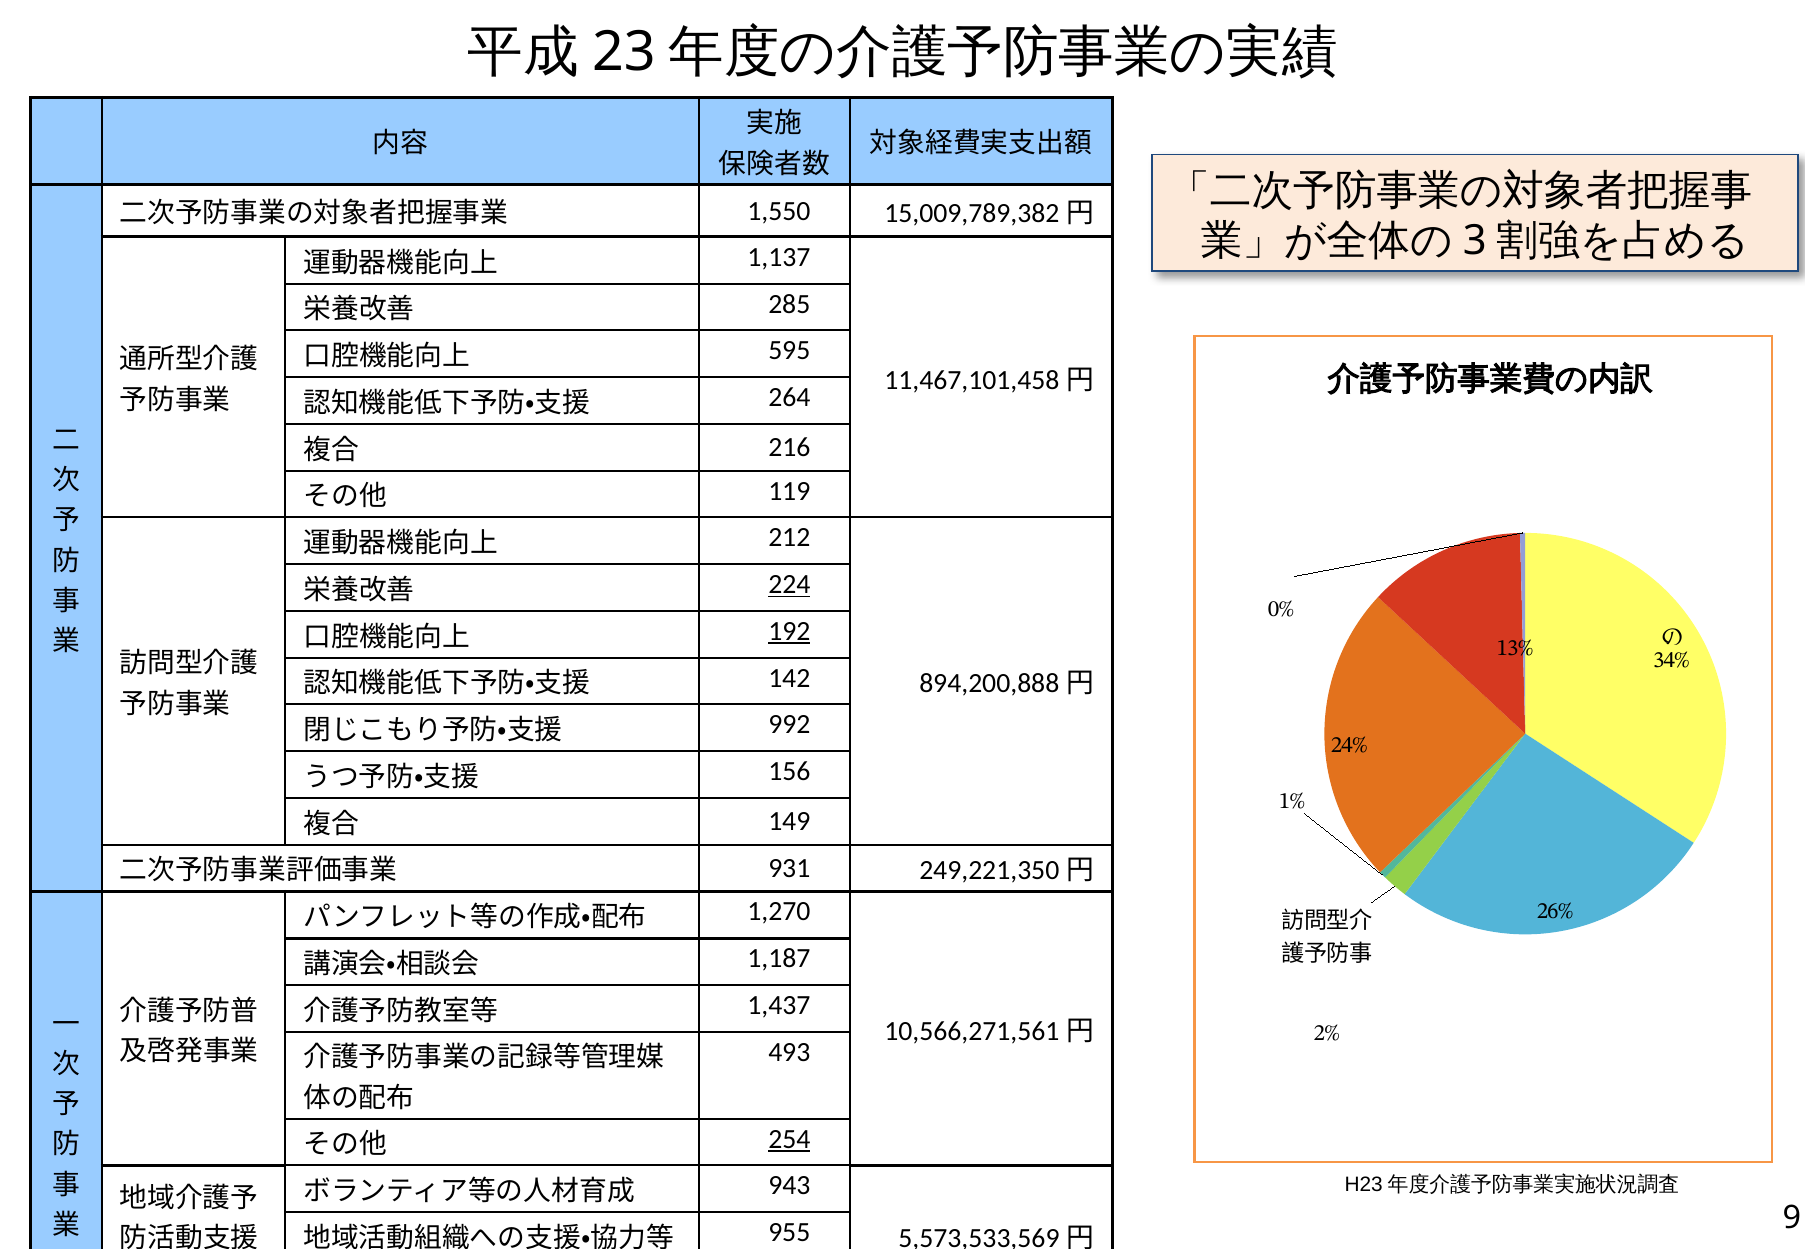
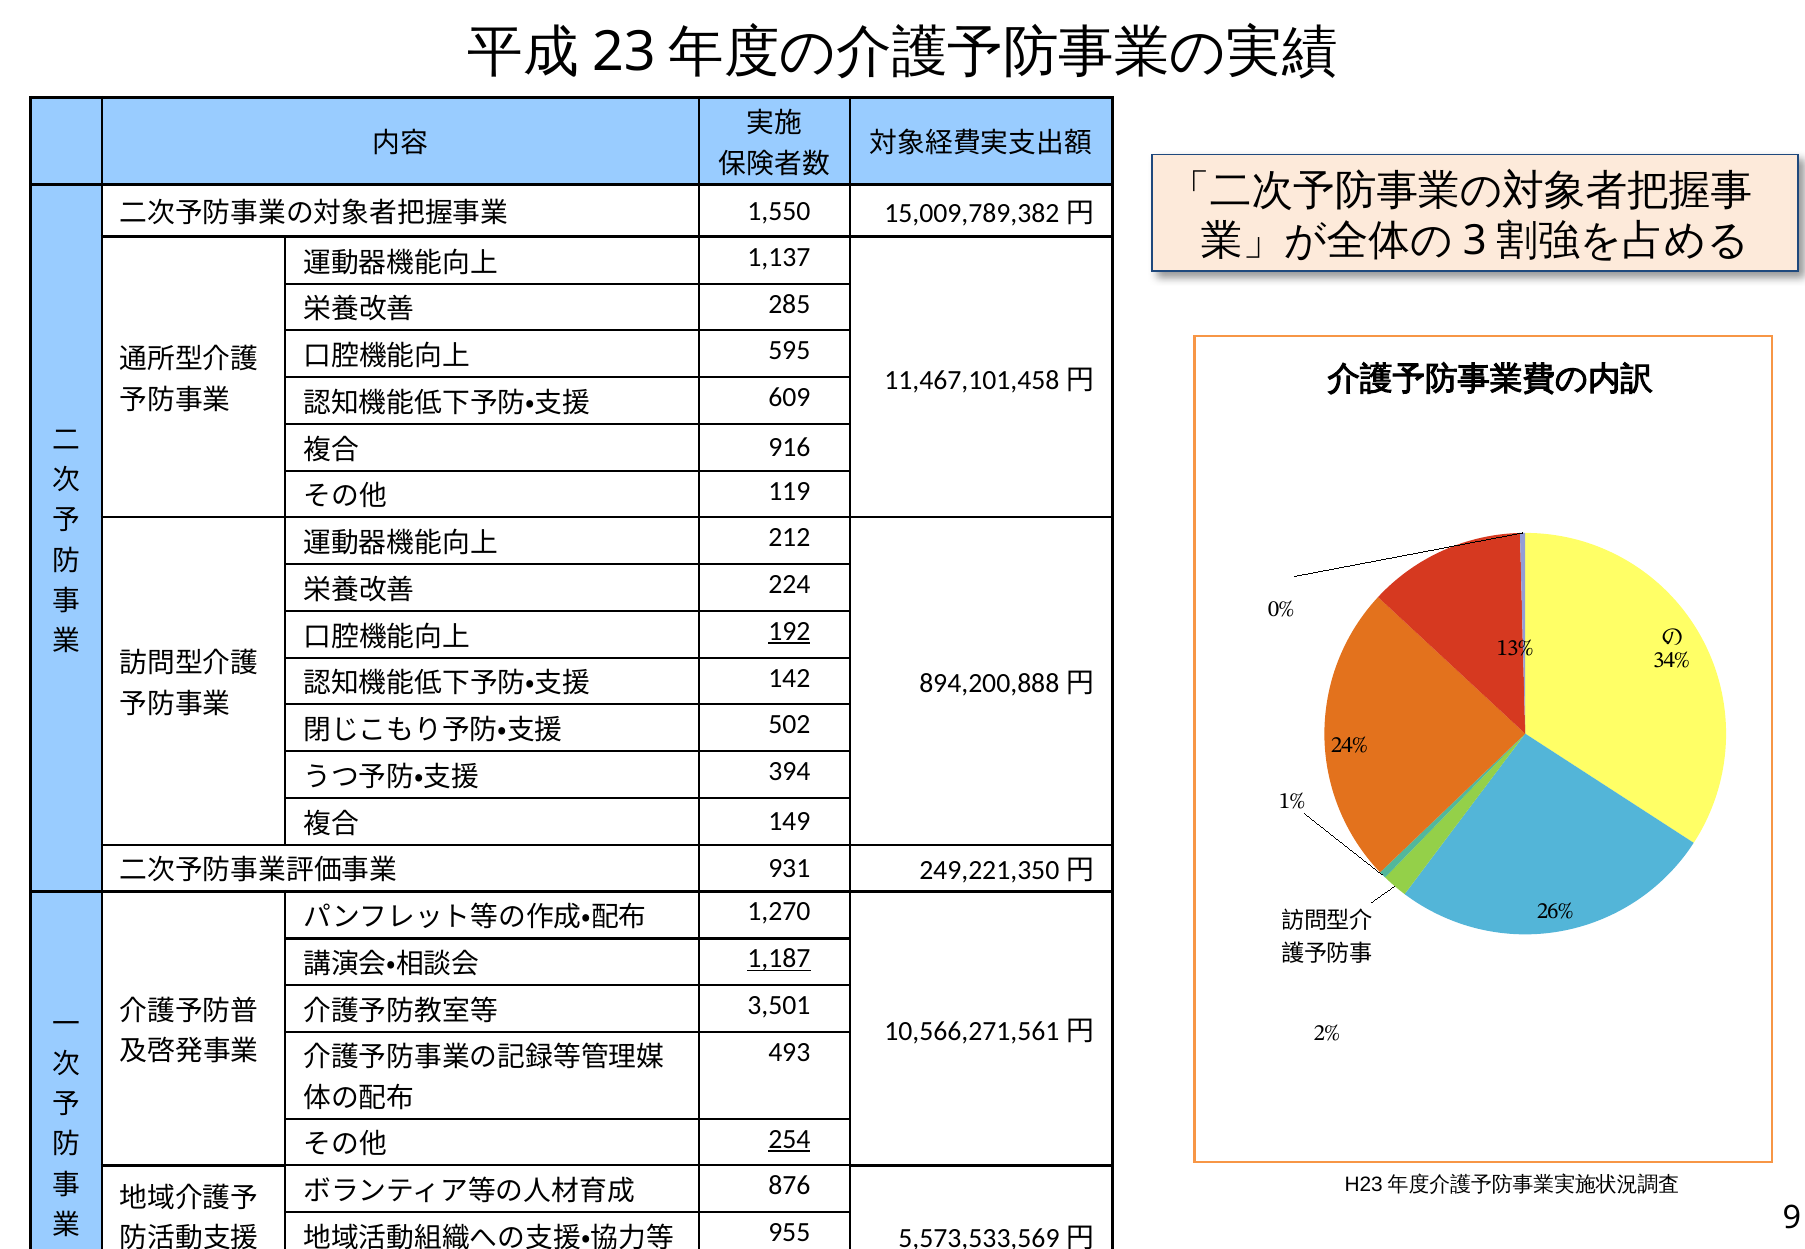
264: 264 -> 609 (789, 398)
216: 216 -> 916 (789, 448)
224 underline: present -> none (789, 585)
992: 992 -> 502 (789, 725)
156: 156 -> 394 (789, 772)
1,187 underline: none -> present (779, 959)
1,437: 1,437 -> 3,501 (779, 1006)
943: 943 -> 876 (789, 1186)
